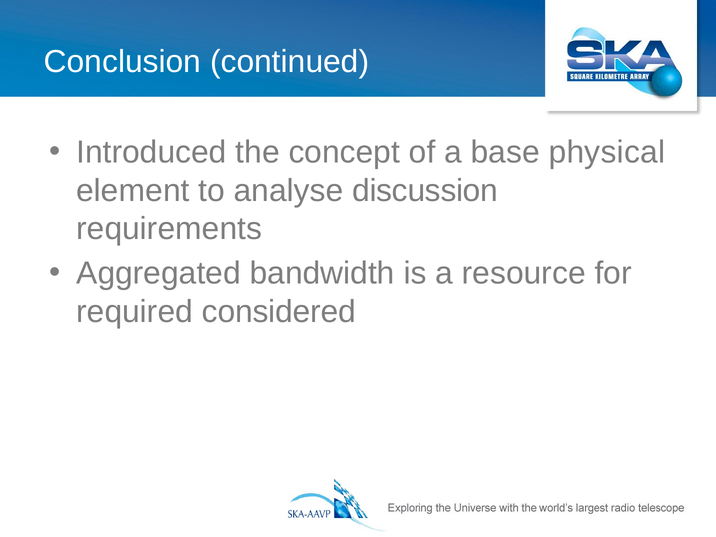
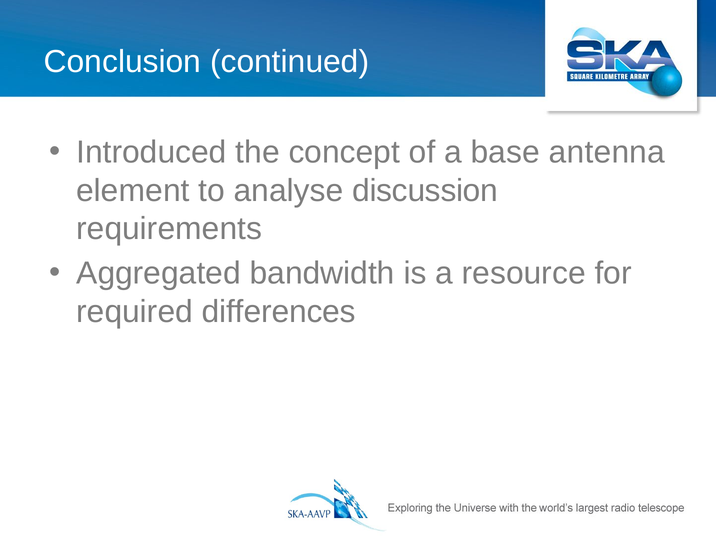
physical: physical -> antenna (607, 152)
considered: considered -> differences (279, 312)
